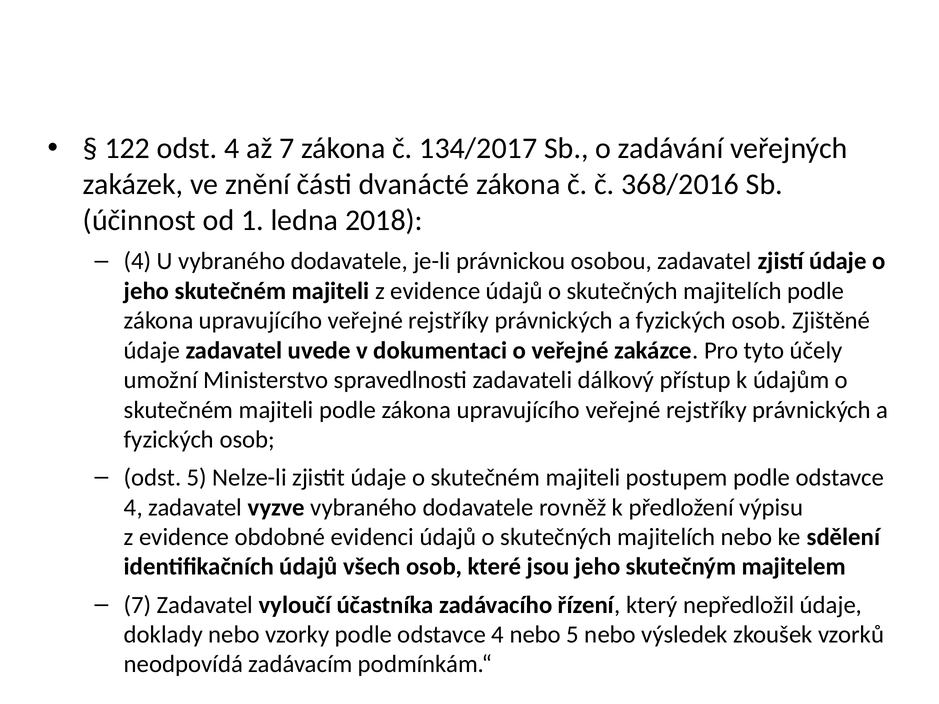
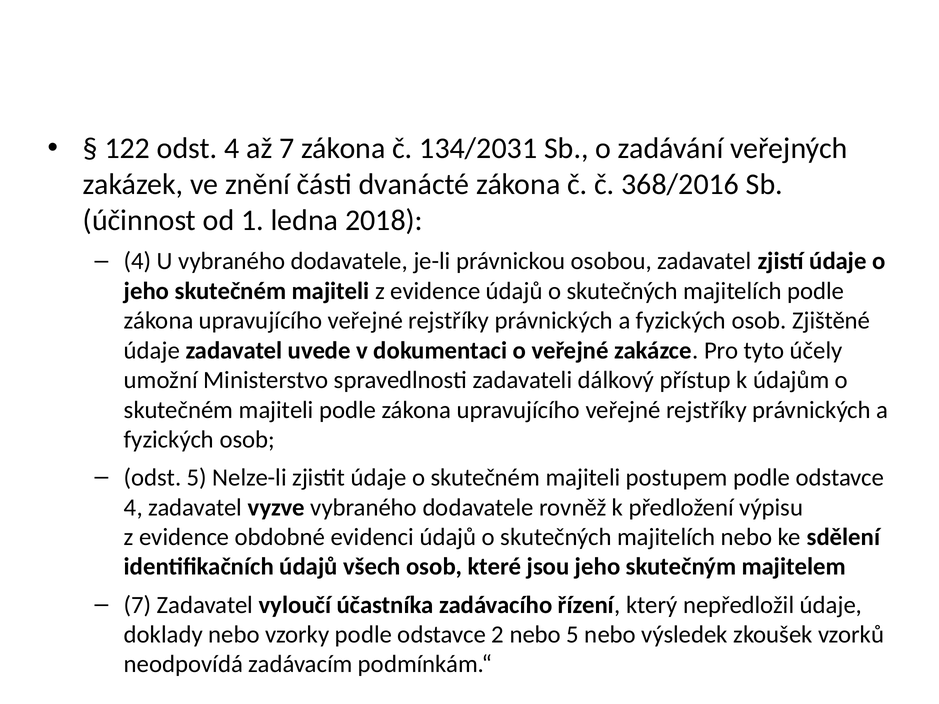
134/2017: 134/2017 -> 134/2031 (478, 149)
vzorky podle odstavce 4: 4 -> 2 (498, 635)
